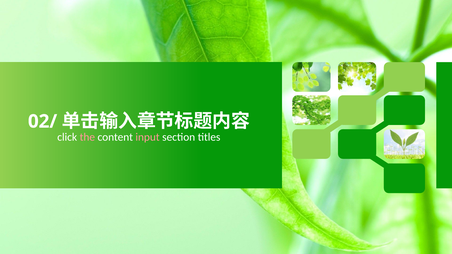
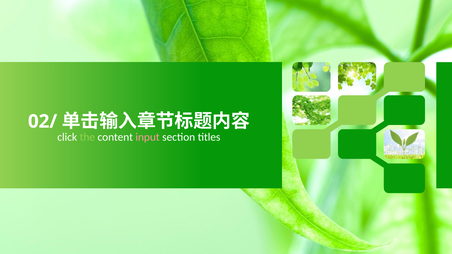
the colour: pink -> light green (87, 137)
